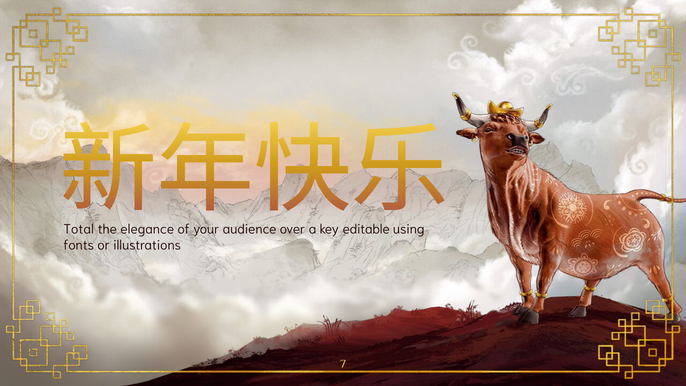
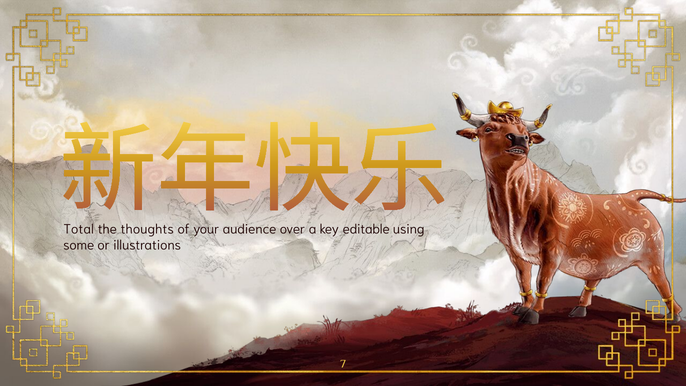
elegance: elegance -> thoughts (147, 229)
fonts: fonts -> some (79, 245)
